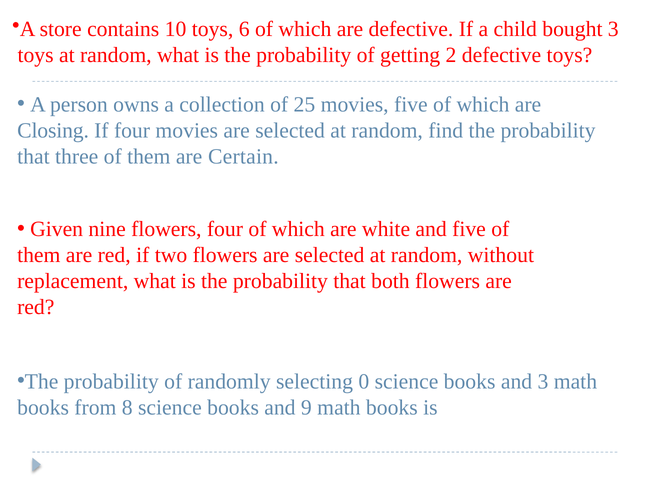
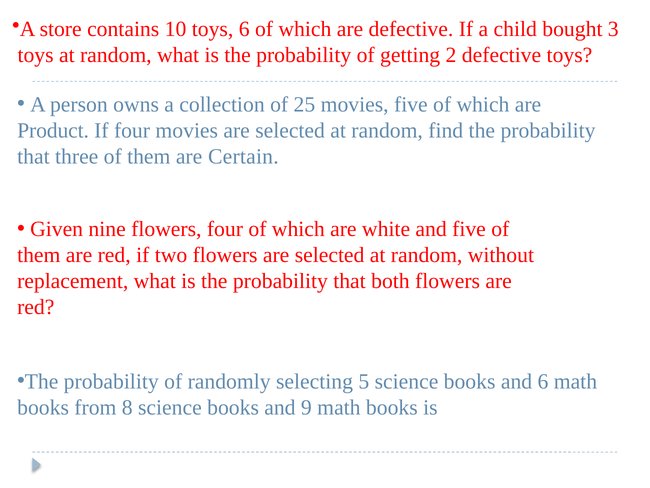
Closing: Closing -> Product (53, 130)
0: 0 -> 5 (364, 381)
and 3: 3 -> 6 (543, 381)
